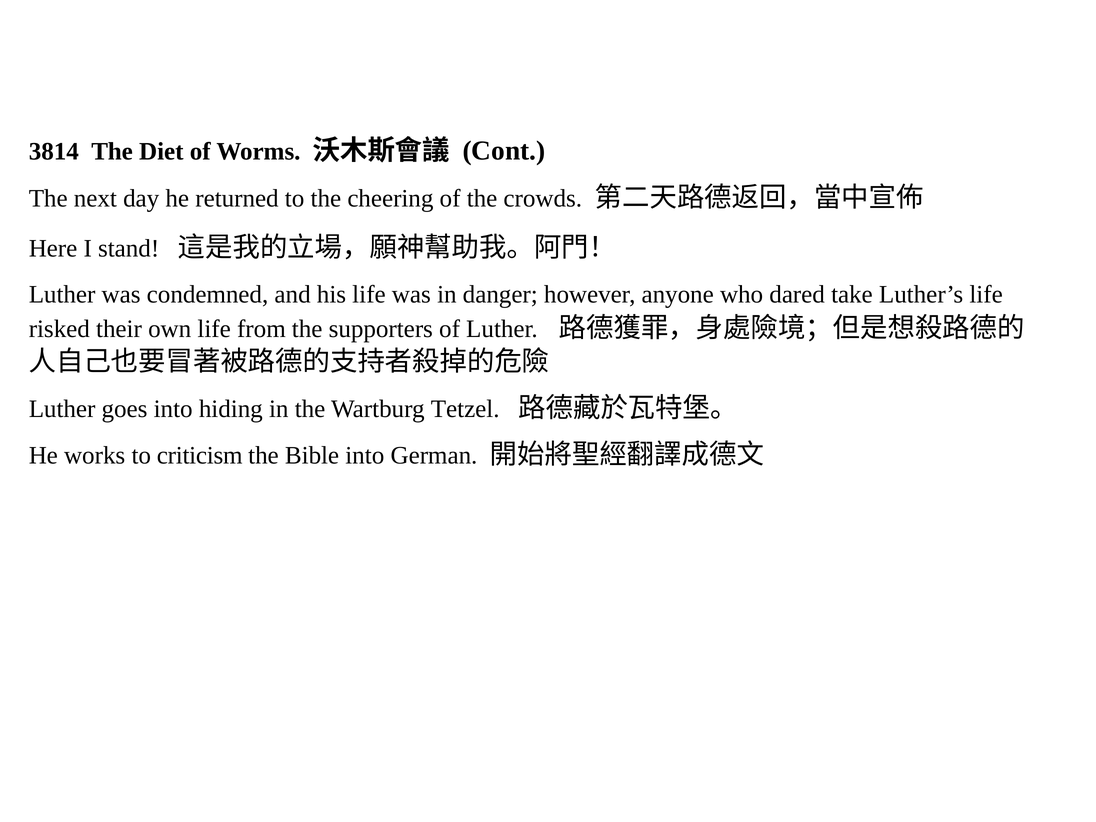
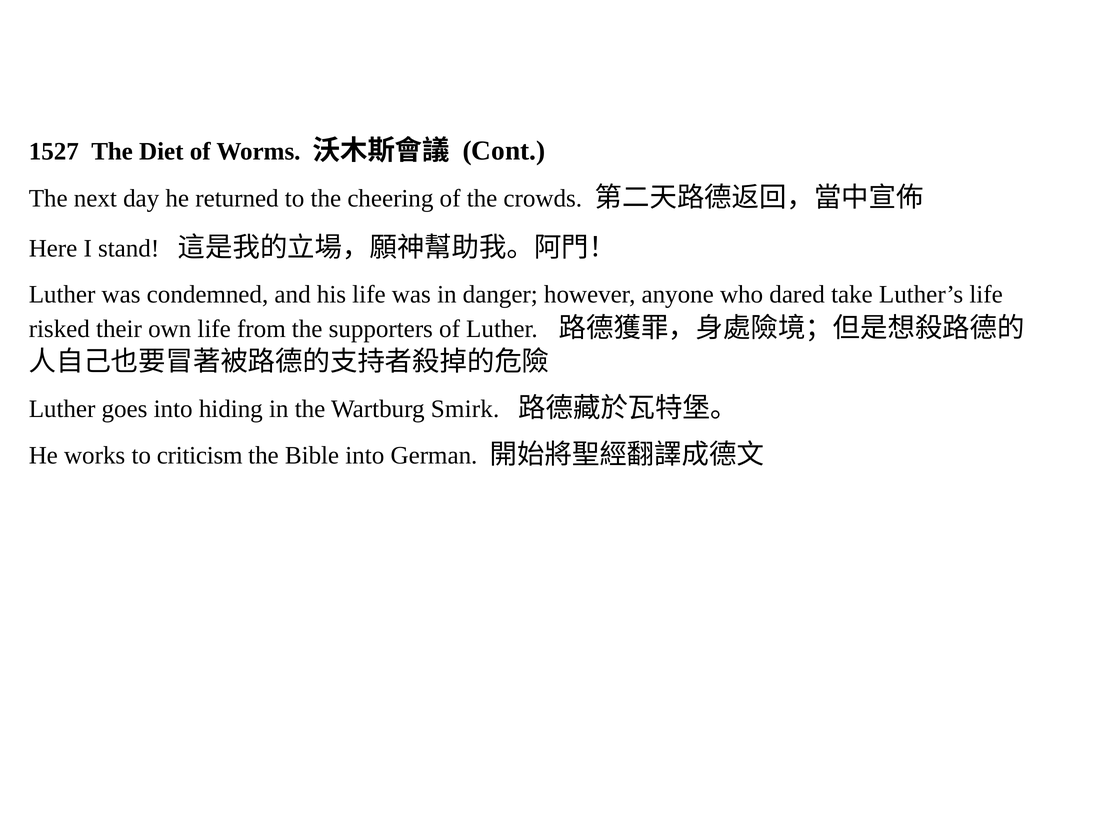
3814: 3814 -> 1527 (54, 152)
Tetzel: Tetzel -> Smirk (465, 409)
